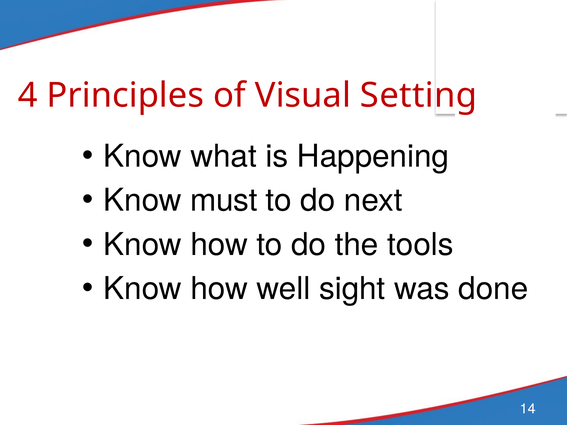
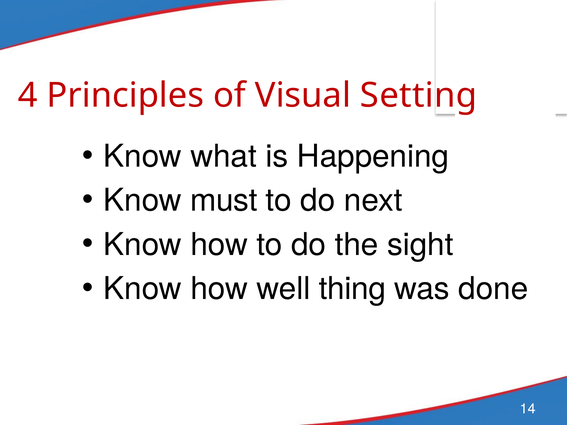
tools: tools -> sight (420, 245)
sight: sight -> thing (352, 289)
